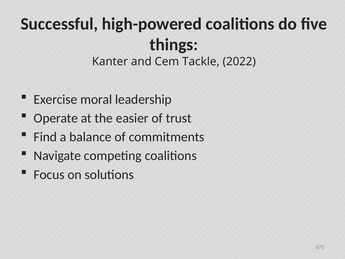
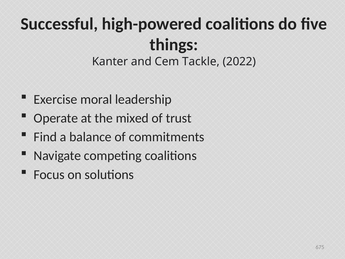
easier: easier -> mixed (132, 118)
